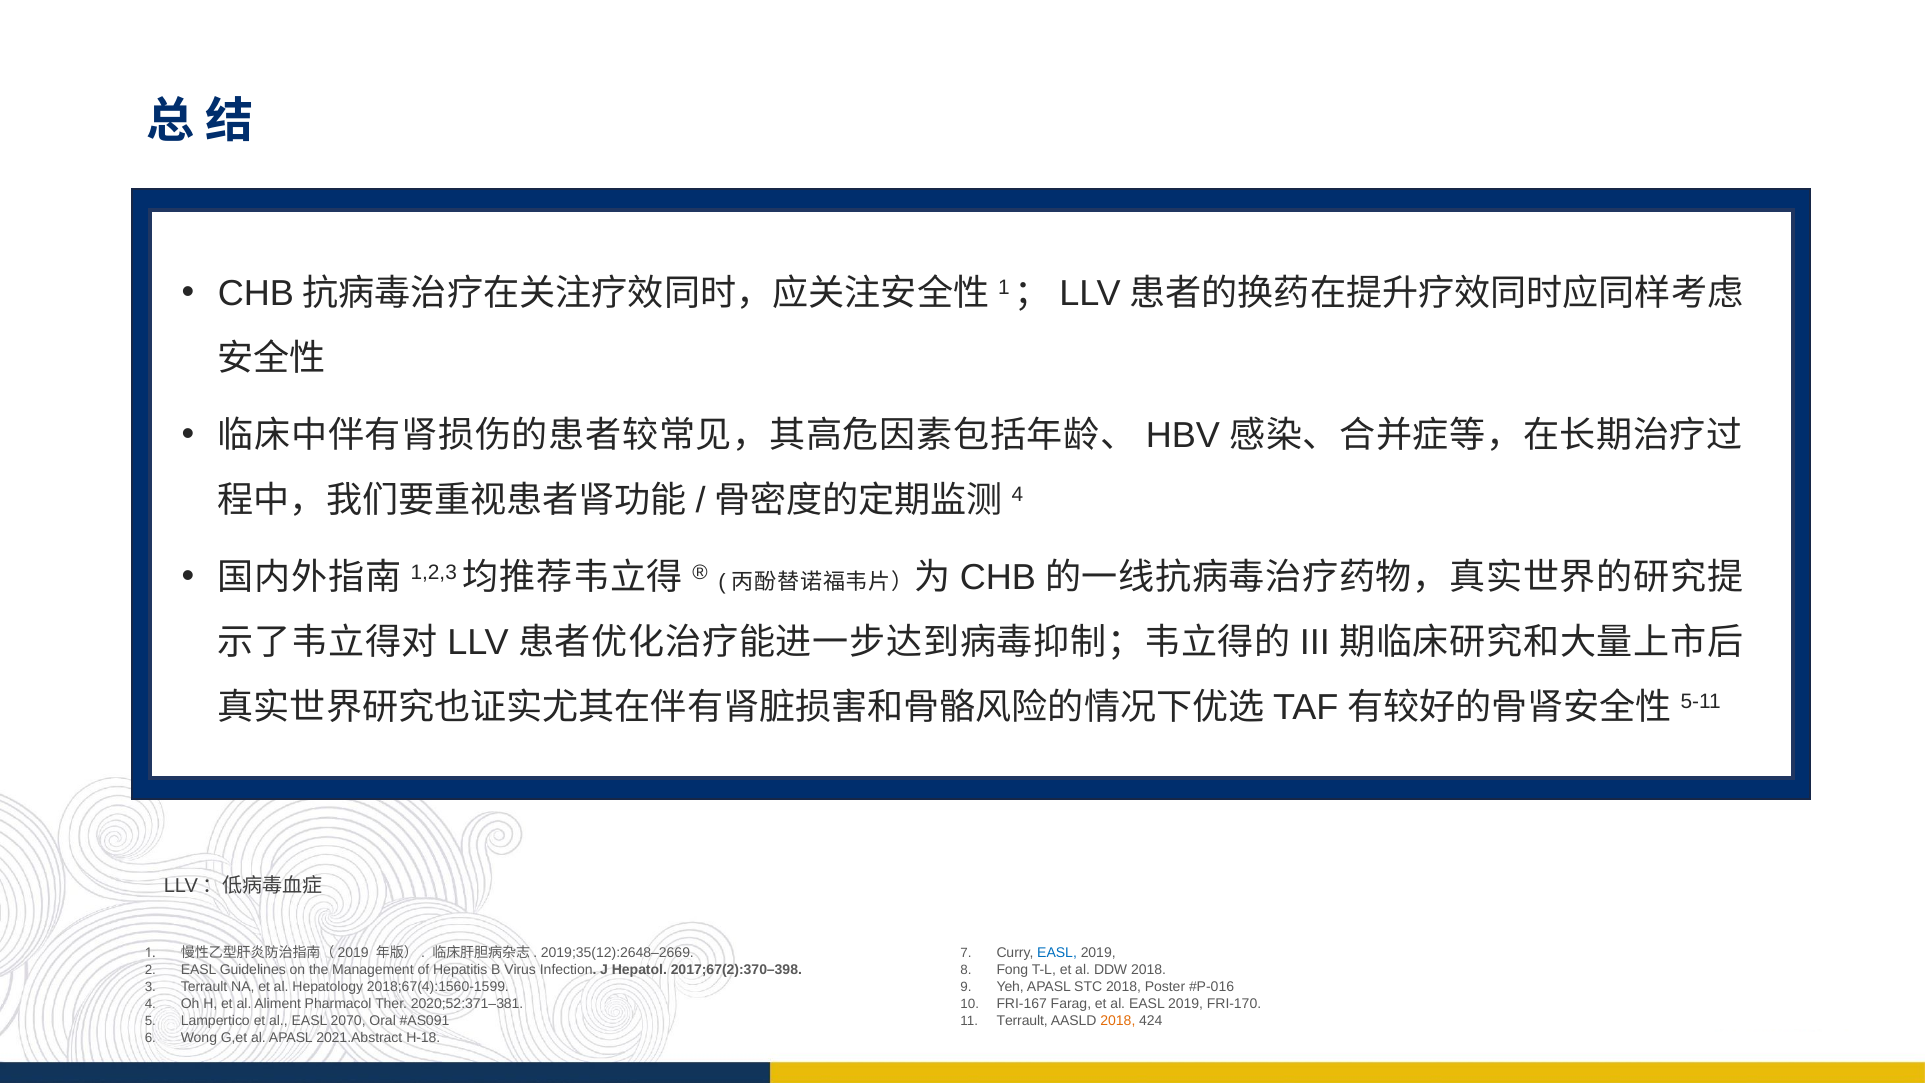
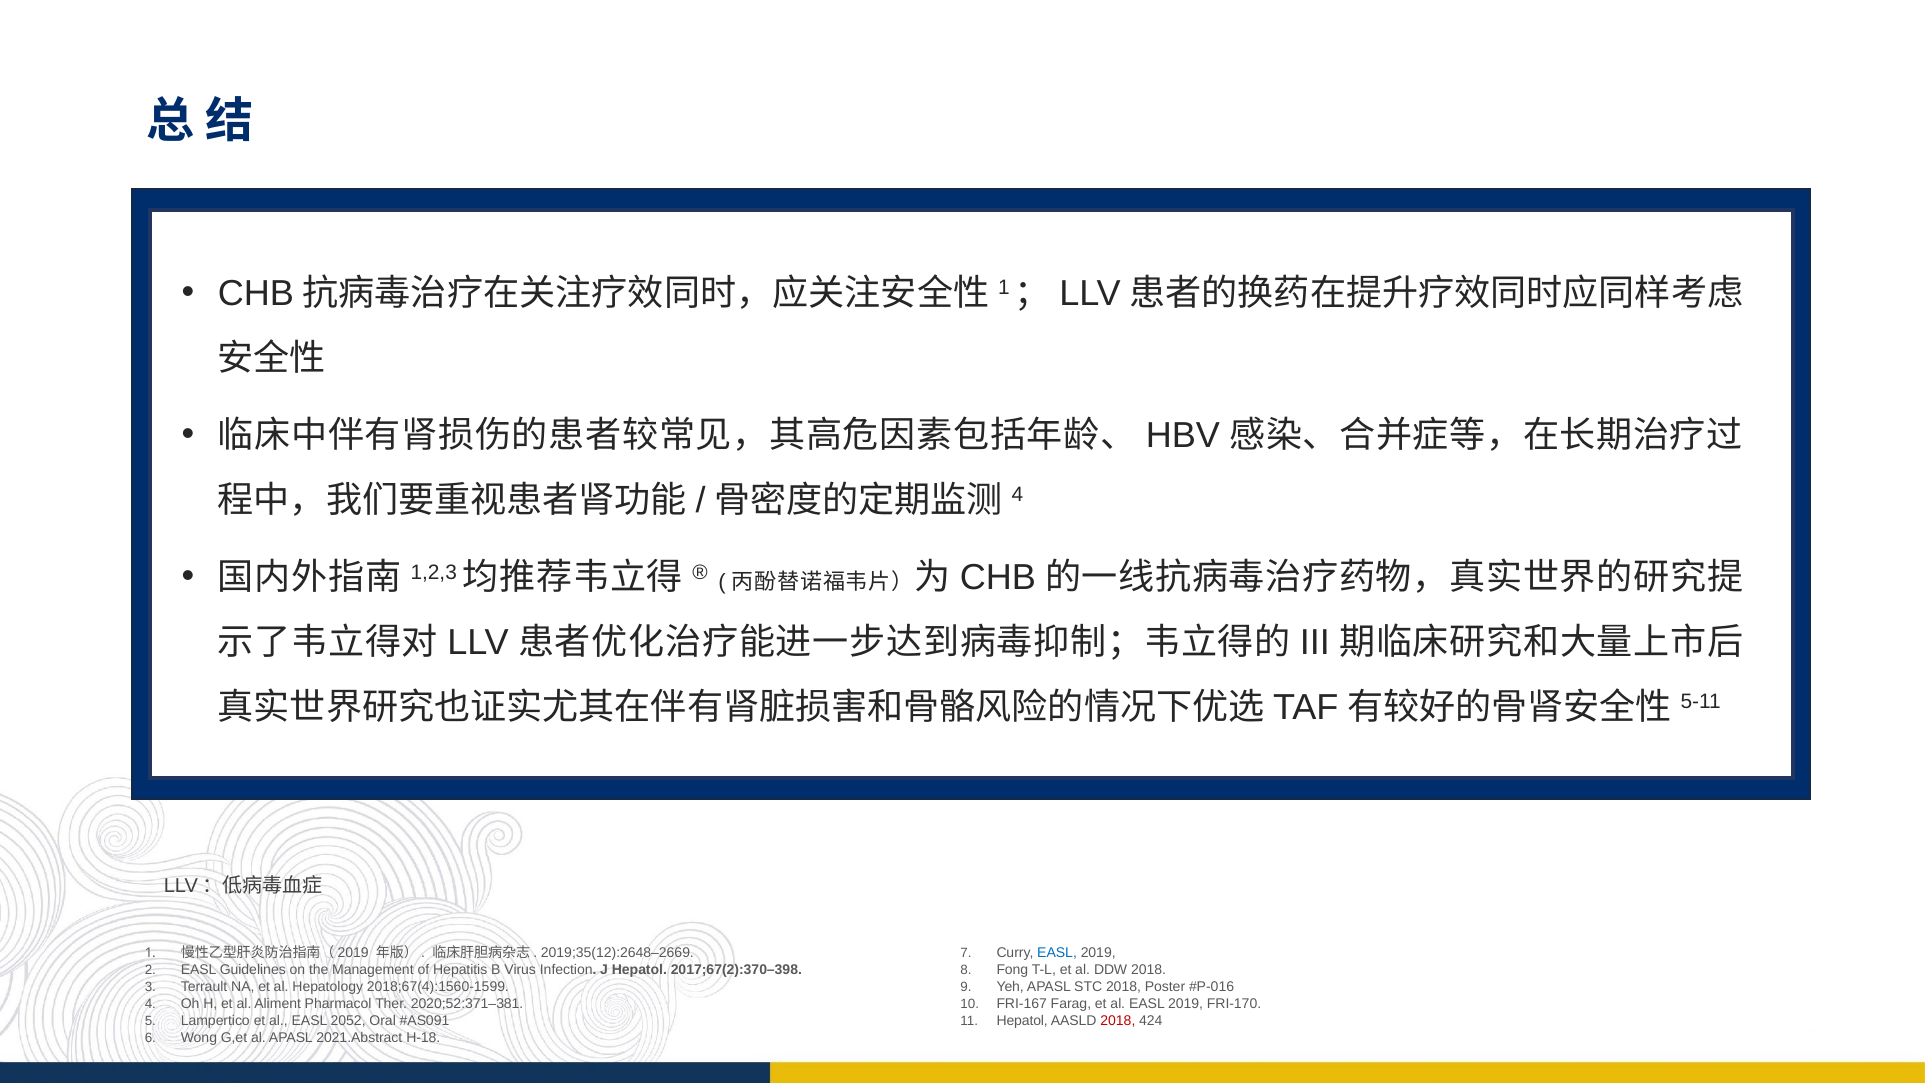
2070: 2070 -> 2052 (348, 1020)
Terrault: Terrault -> Hepatol (1022, 1020)
2018 colour: orange -> red (1118, 1020)
